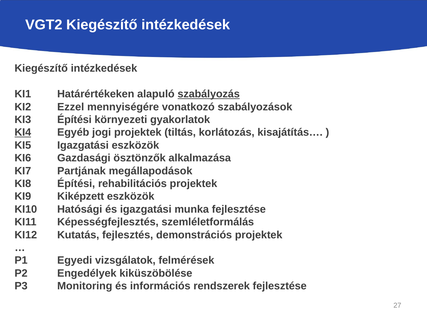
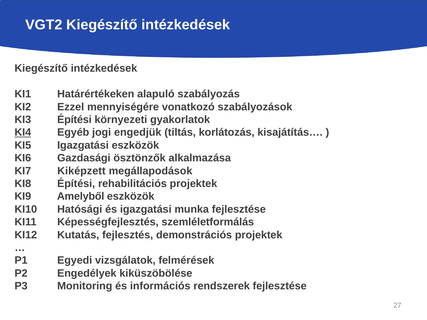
szabályozás underline: present -> none (209, 94)
jogi projektek: projektek -> engedjük (138, 133)
Partjának: Partjának -> Kiképzett (81, 171)
Kiképzett: Kiképzett -> Amelyből (81, 197)
